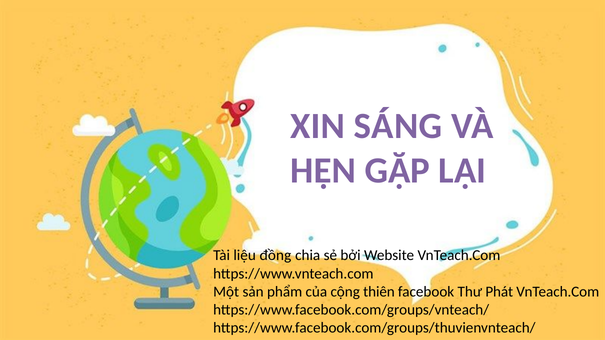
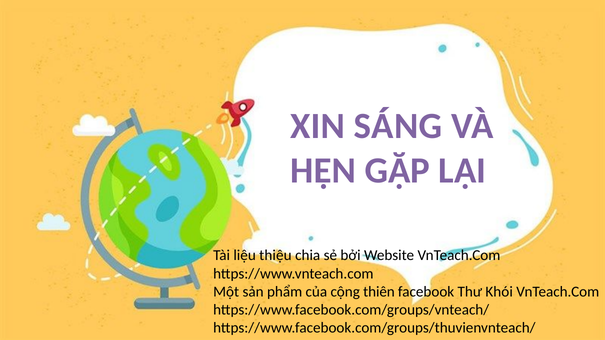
đồng: đồng -> thiệu (275, 256)
Phát: Phát -> Khói (499, 292)
